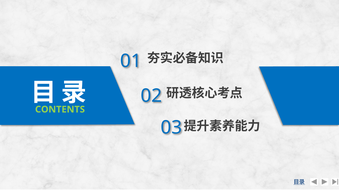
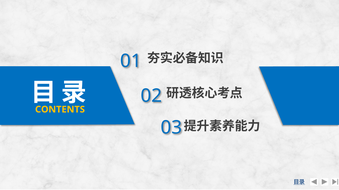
CONTENTS colour: light green -> yellow (60, 110)
